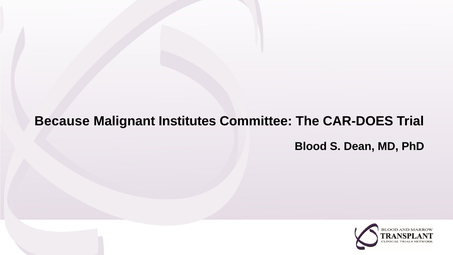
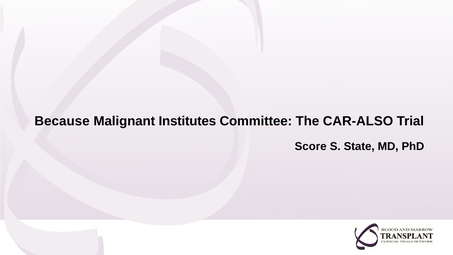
CAR-DOES: CAR-DOES -> CAR-ALSO (358, 121)
Blood: Blood -> Score (311, 146)
Dean: Dean -> State (359, 146)
